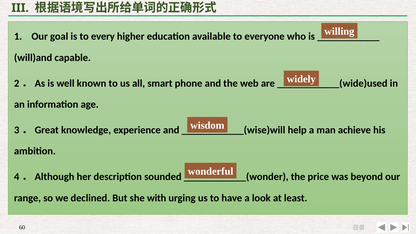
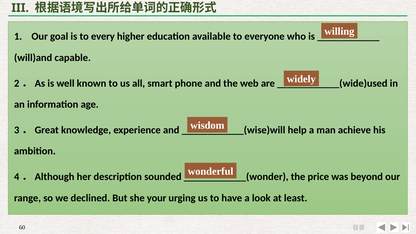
with: with -> your (157, 198)
